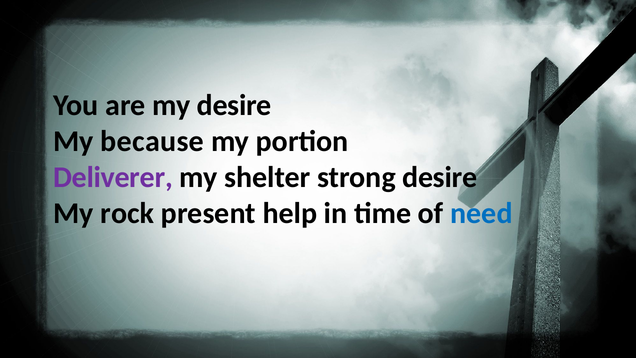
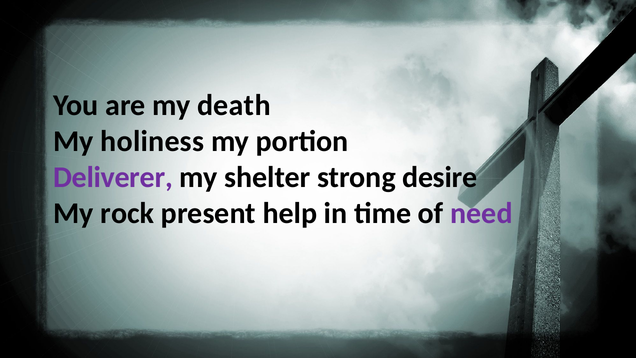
my desire: desire -> death (234, 105)
because: because -> holiness (152, 141)
need colour: blue -> purple (481, 213)
